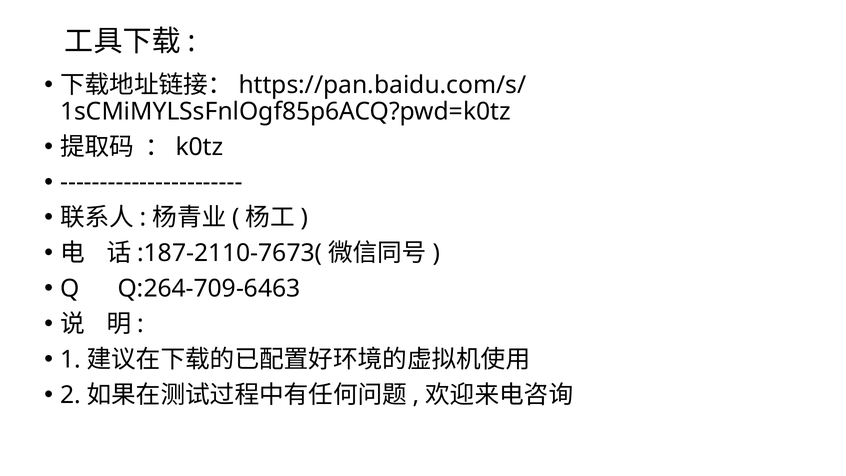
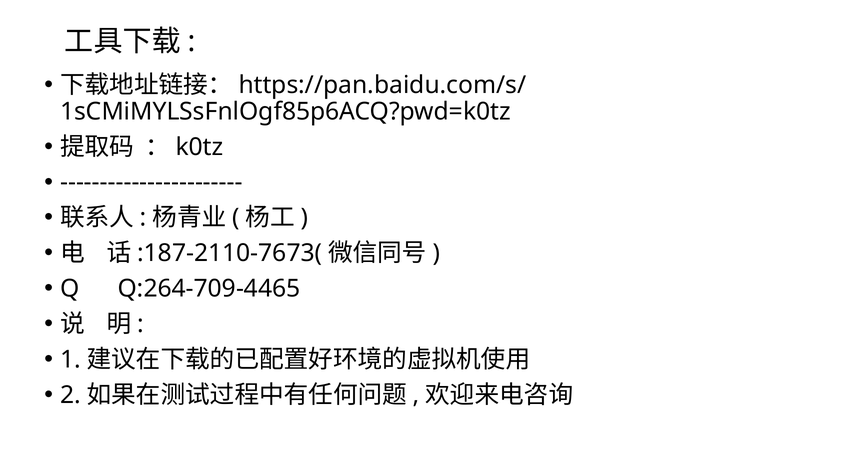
Q:264-709-6463: Q:264-709-6463 -> Q:264-709-4465 (209, 289)
